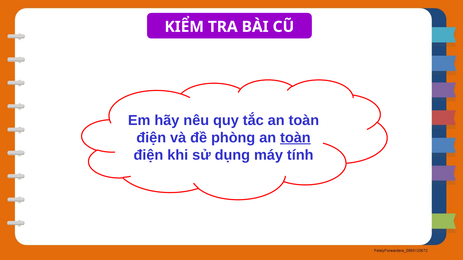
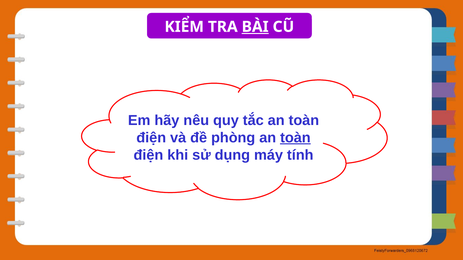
BÀI underline: none -> present (255, 27)
